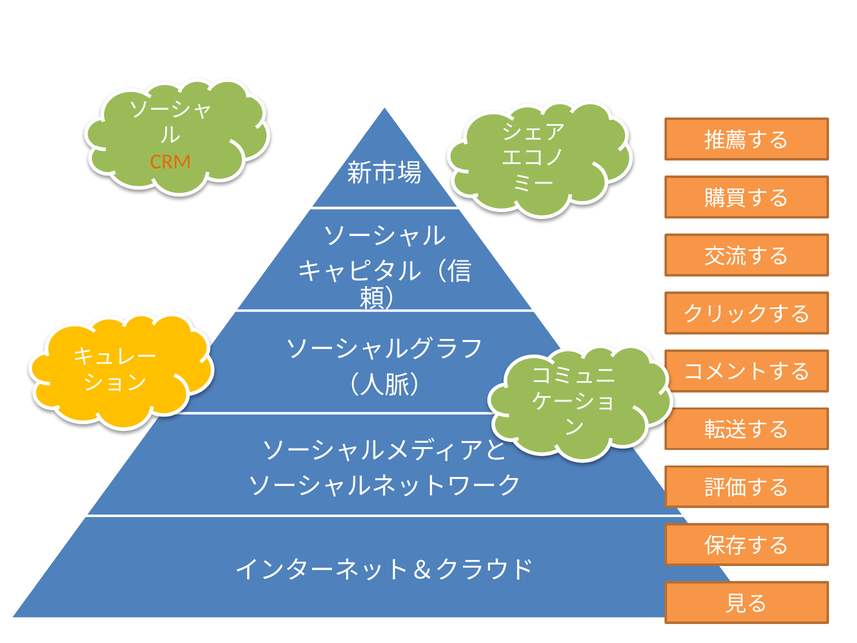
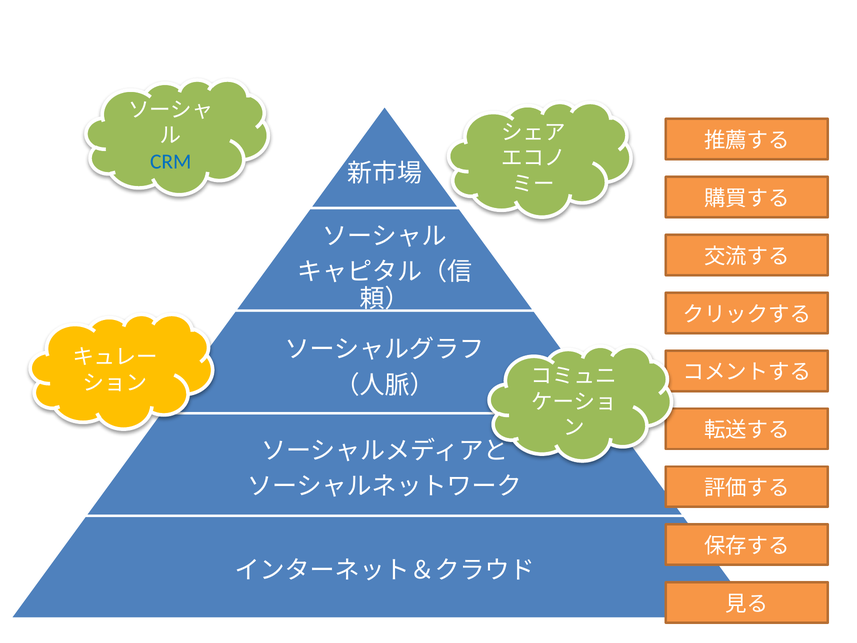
CRM colour: orange -> blue (171, 161)
